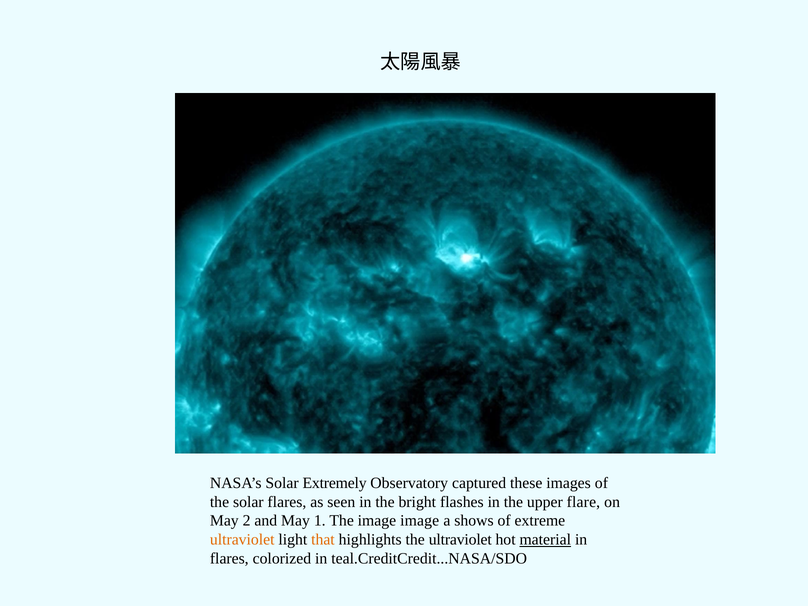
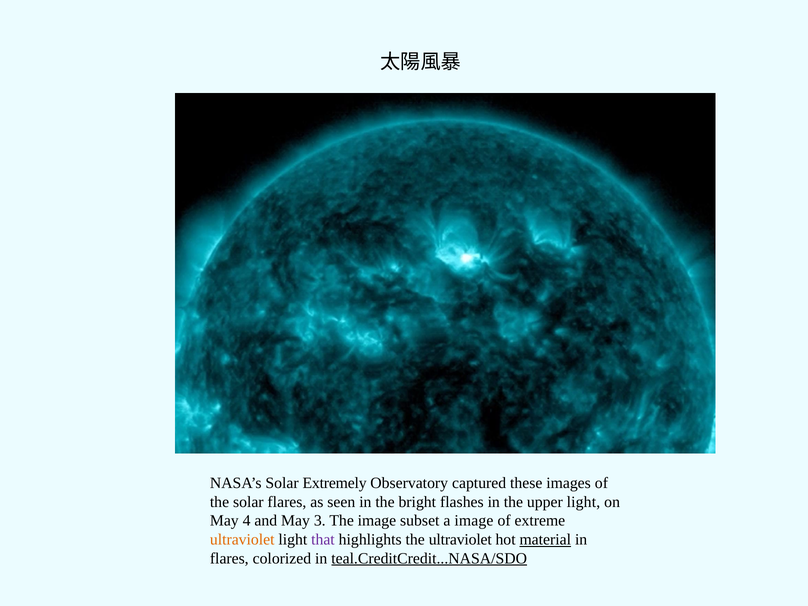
upper flare: flare -> light (583, 502)
2: 2 -> 4 (247, 521)
1: 1 -> 3 (320, 521)
image image: image -> subset (420, 521)
a shows: shows -> image (474, 521)
that colour: orange -> purple (323, 540)
teal.CreditCredit...NASA/SDO underline: none -> present (429, 558)
